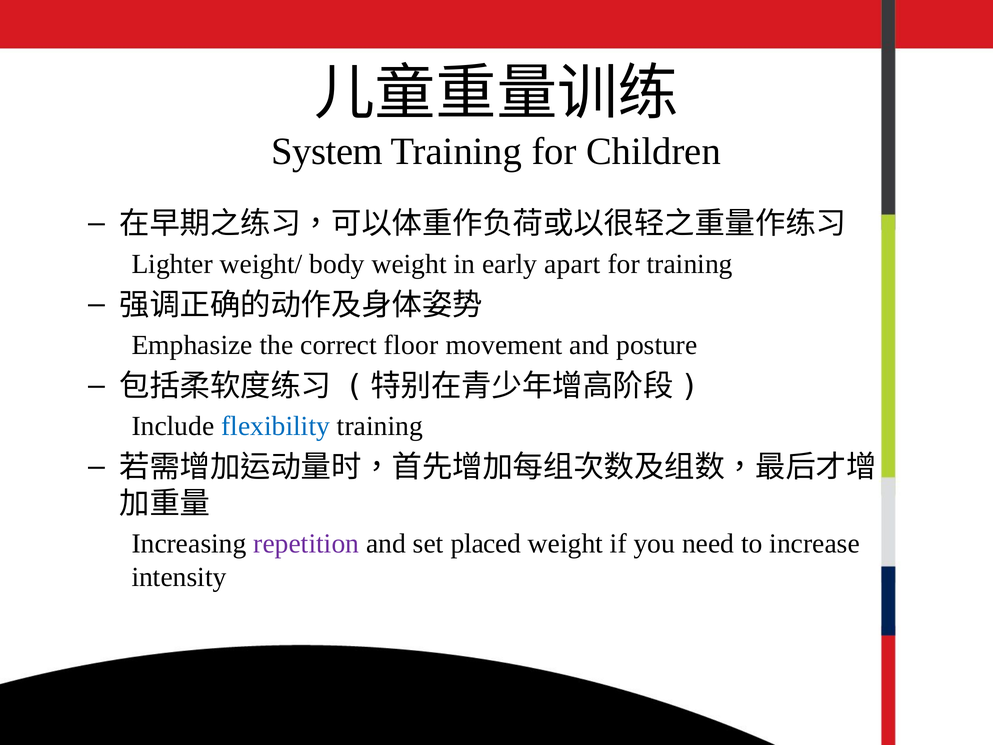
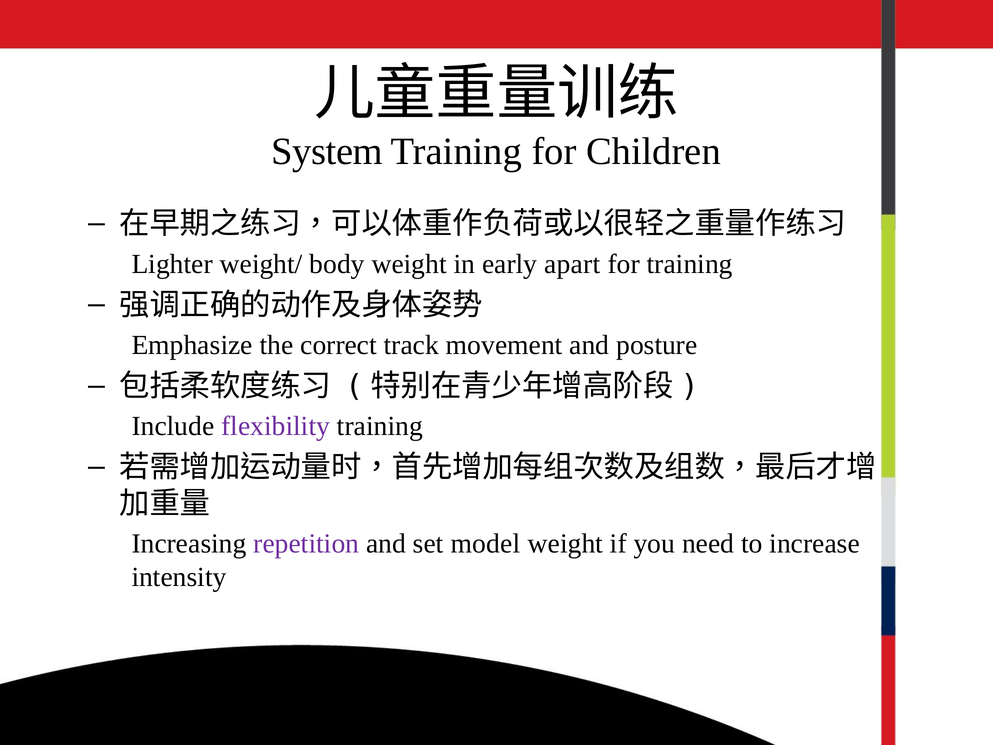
floor: floor -> track (411, 345)
flexibility colour: blue -> purple (276, 426)
placed: placed -> model (486, 544)
